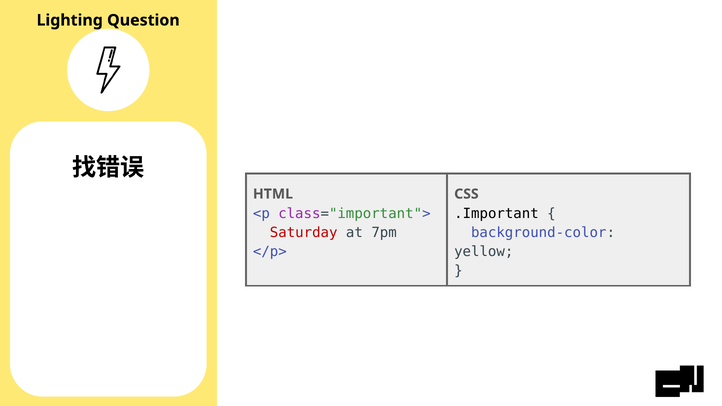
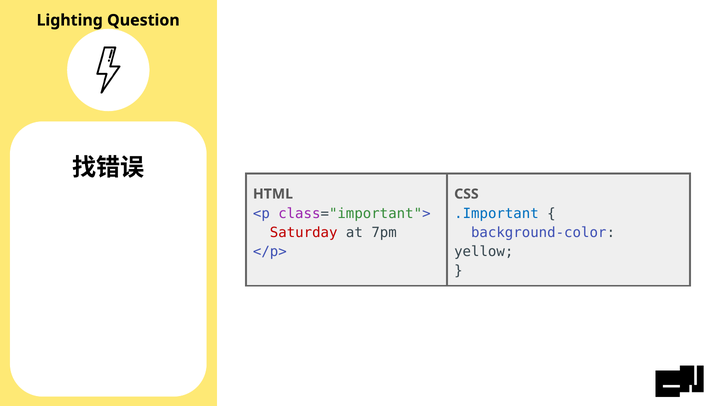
.Important colour: black -> blue (496, 214)
